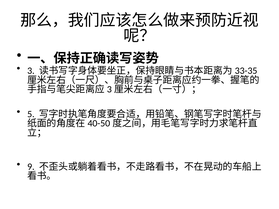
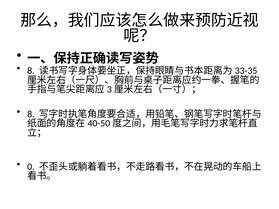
3: 3 -> 8 (31, 71)
5: 5 -> 8 (31, 114)
9: 9 -> 0 (31, 167)
